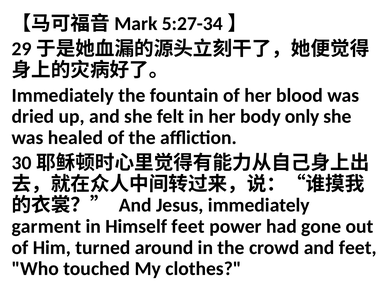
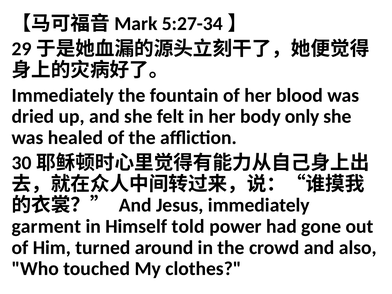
Himself feet: feet -> told (188, 226)
and feet: feet -> also (358, 248)
